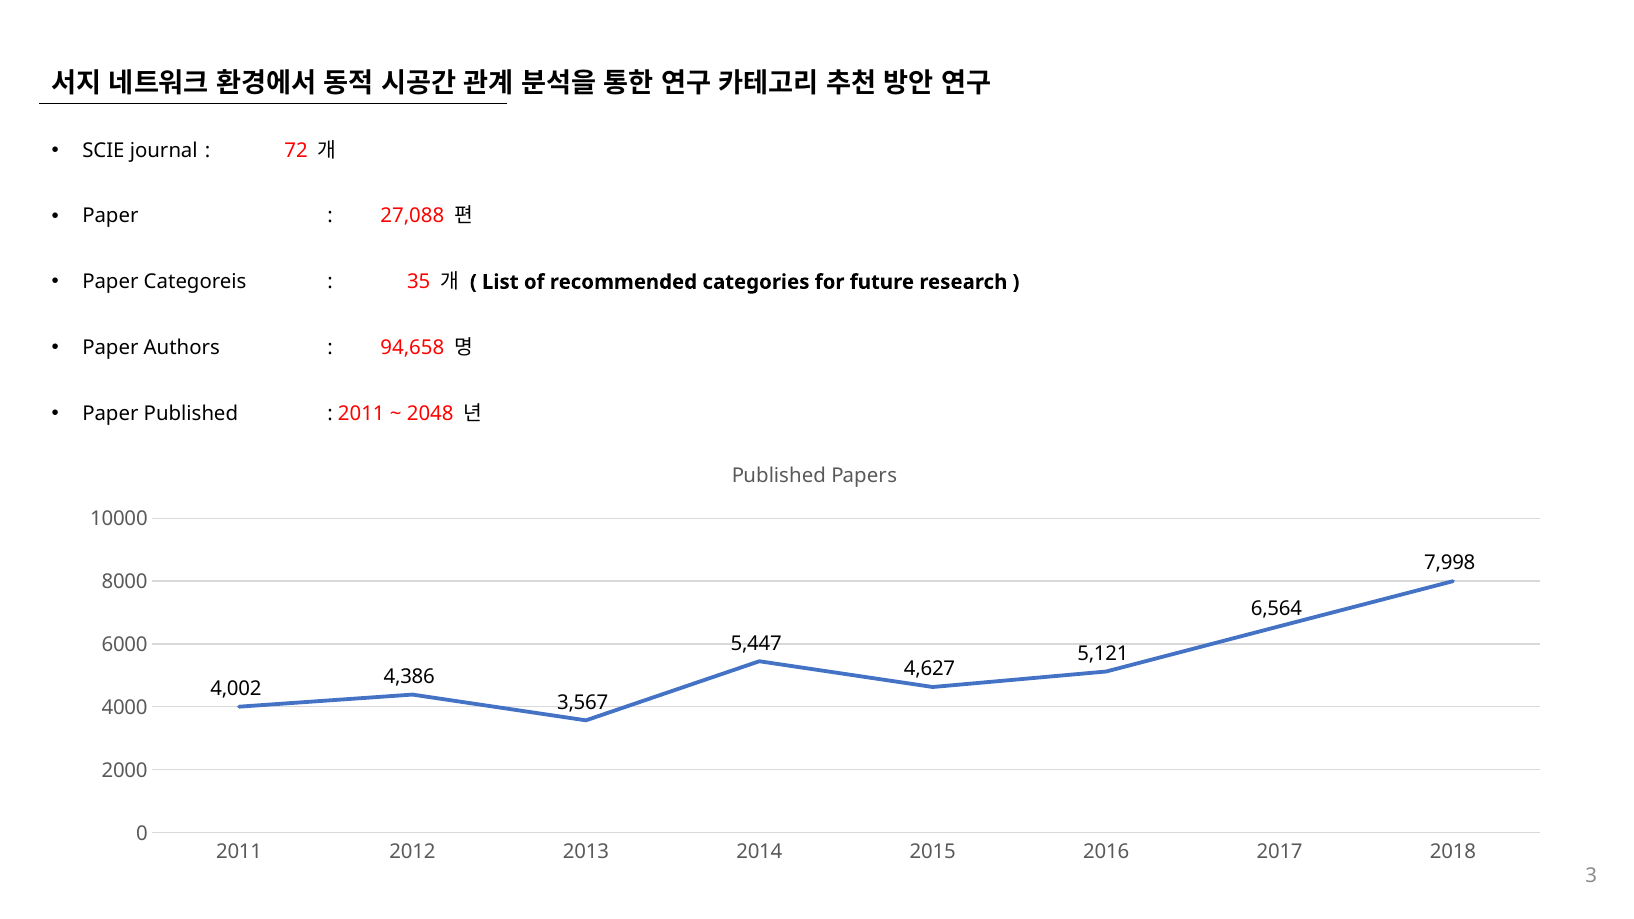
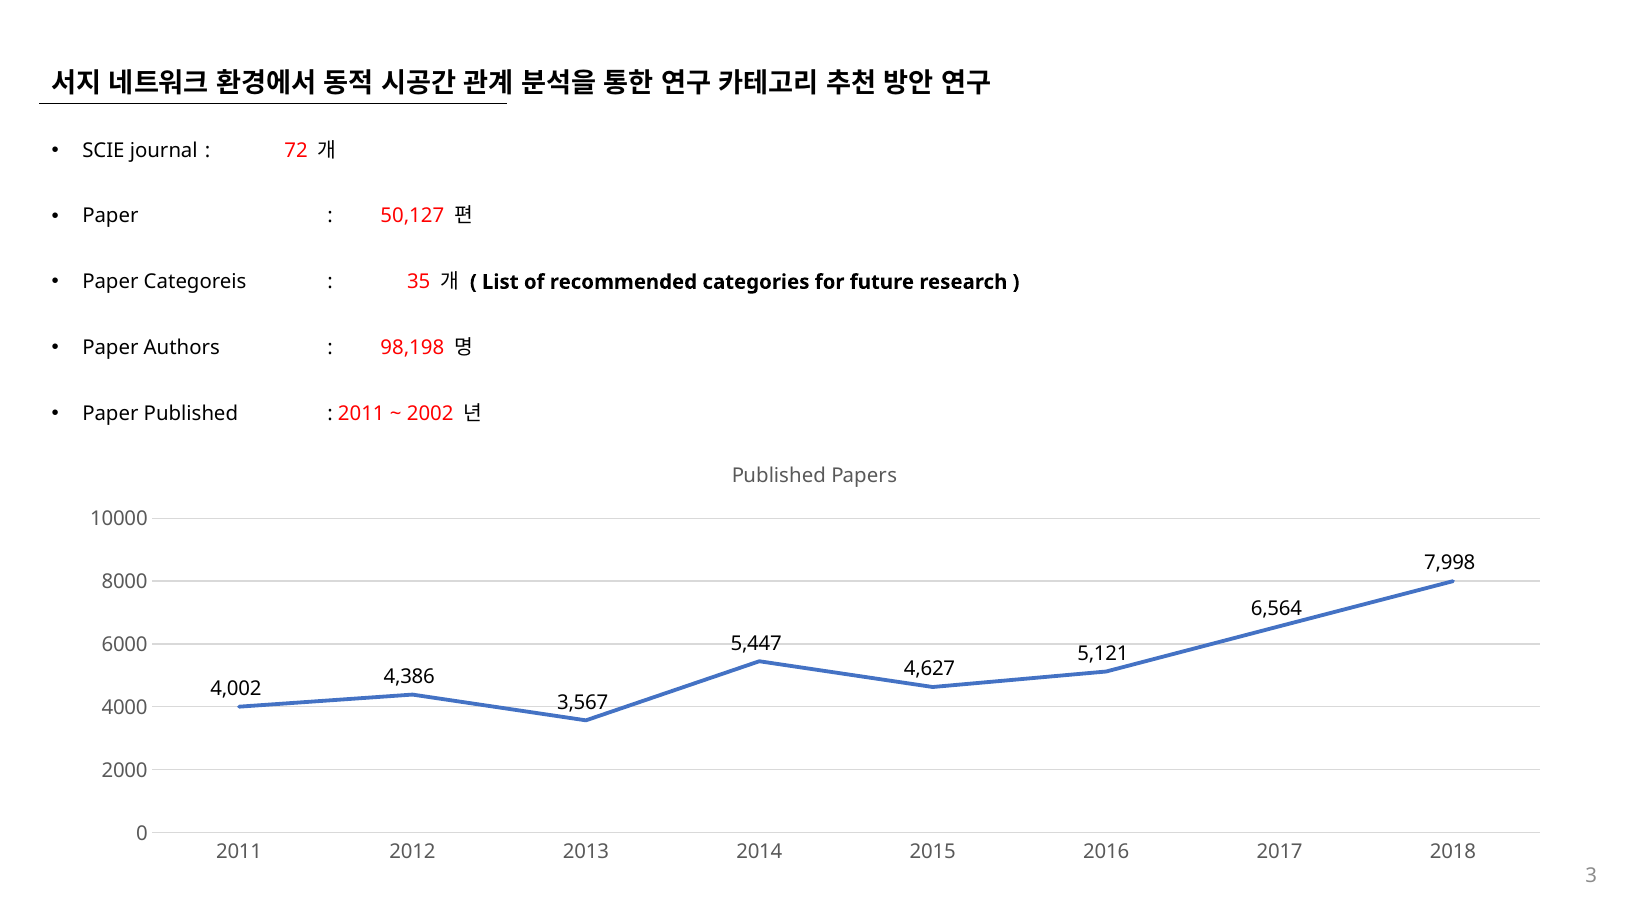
27,088: 27,088 -> 50,127 (412, 216)
94,658: 94,658 -> 98,198 (412, 348)
2048: 2048 -> 2002 (430, 414)
